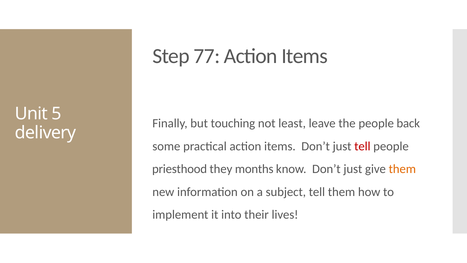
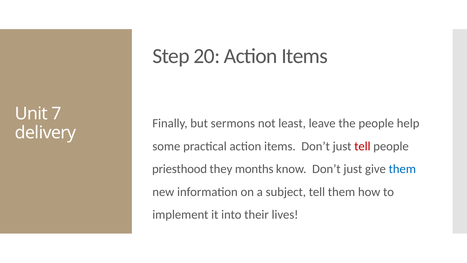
77: 77 -> 20 (207, 56)
5: 5 -> 7 (57, 114)
touching: touching -> sermons (233, 123)
back: back -> help (408, 123)
them colour: orange -> blue (402, 169)
